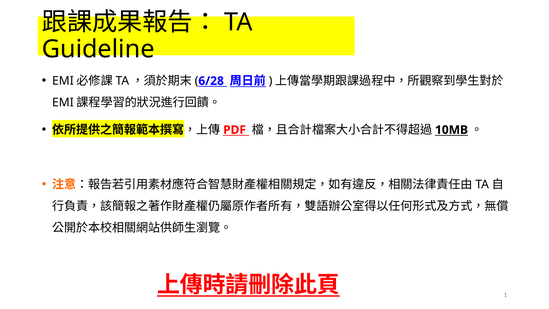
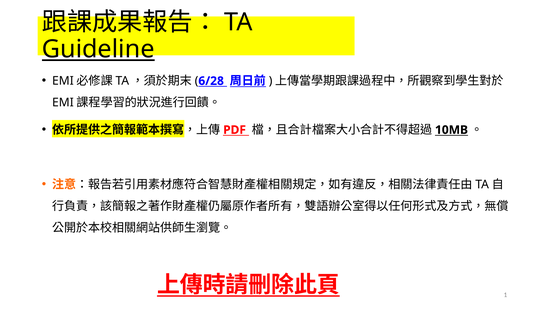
Guideline underline: none -> present (98, 49)
